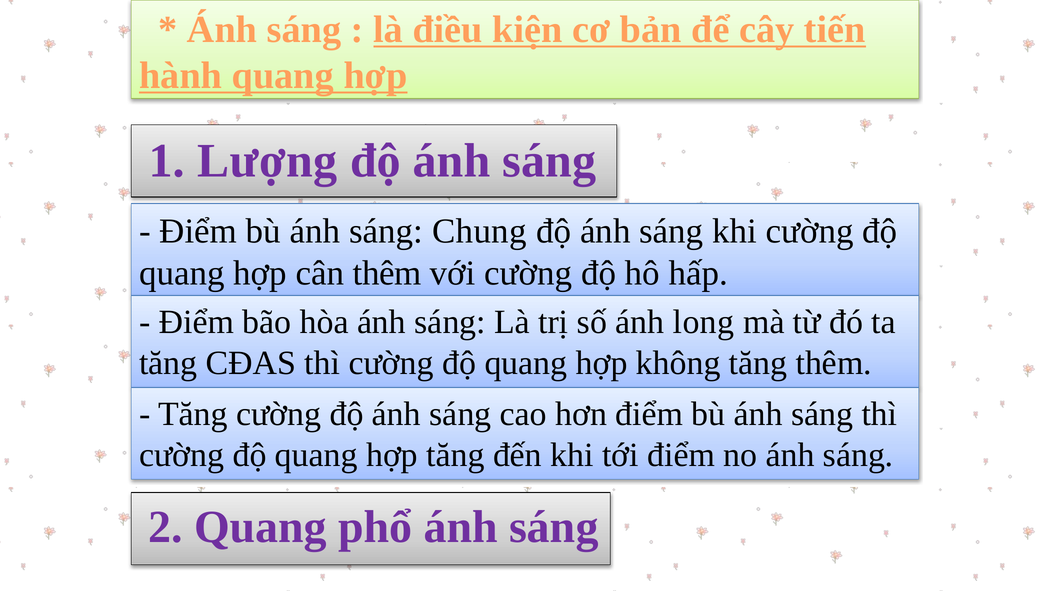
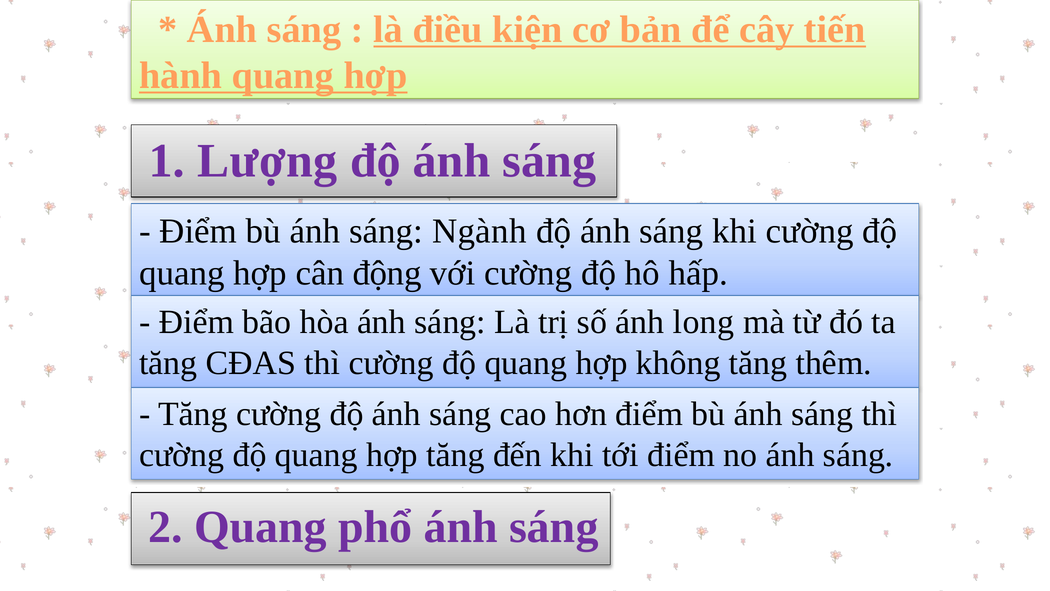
Chung: Chung -> Ngành (479, 231)
cân thêm: thêm -> động (387, 273)
